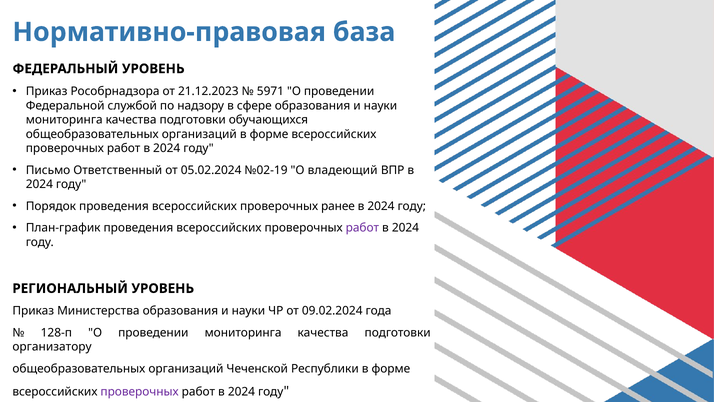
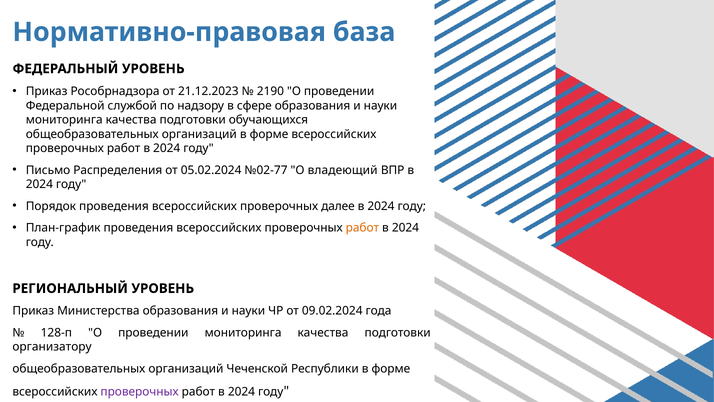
5971: 5971 -> 2190 (270, 91)
Ответственный: Ответственный -> Распределения (118, 170)
№02-19: №02-19 -> №02-77 (266, 170)
ранее: ранее -> далее (338, 206)
работ colour: purple -> orange (362, 228)
